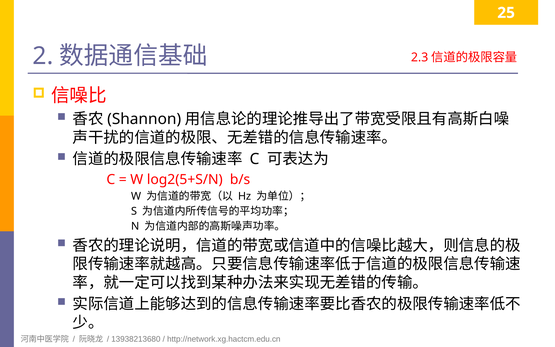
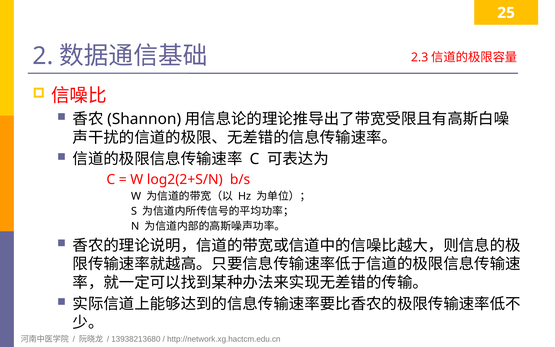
log2(5+S/N: log2(5+S/N -> log2(2+S/N (185, 179)
